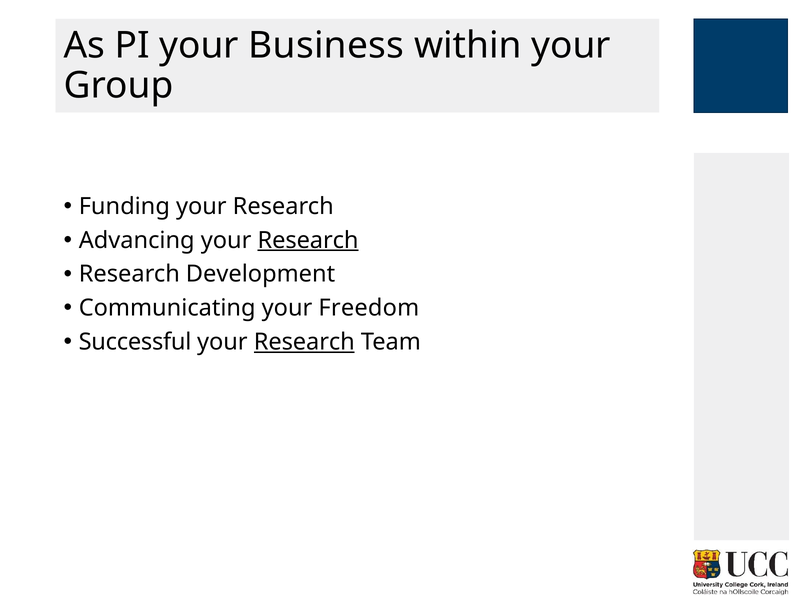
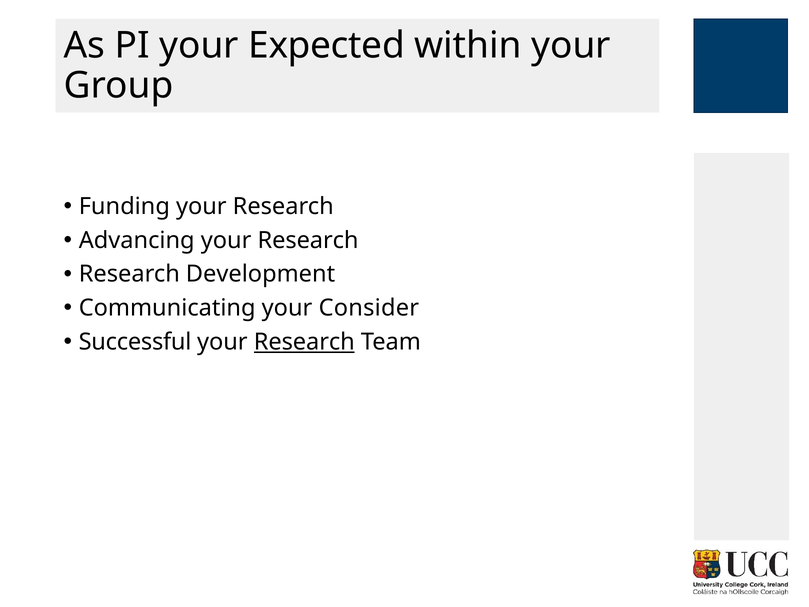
Business: Business -> Expected (327, 45)
Research underline: present -> none (308, 240)
Freedom: Freedom -> Consider (369, 308)
